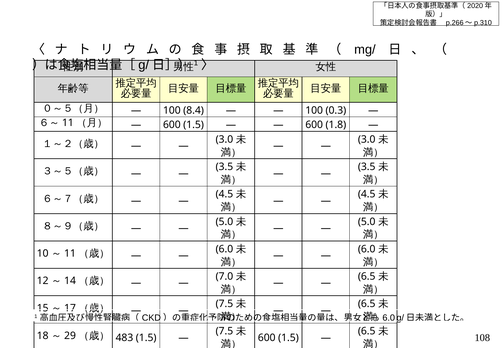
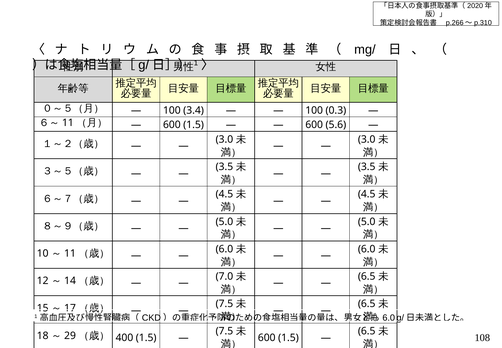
8.4: 8.4 -> 3.4 (194, 110)
1.8: 1.8 -> 5.6 (336, 125)
483: 483 -> 400 (124, 337)
